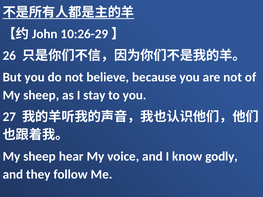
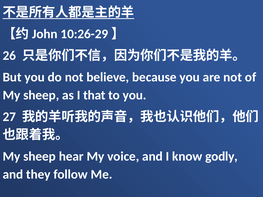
stay: stay -> that (94, 95)
